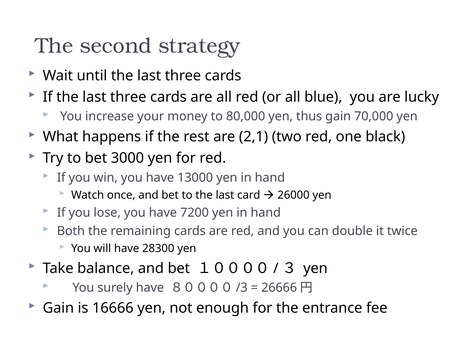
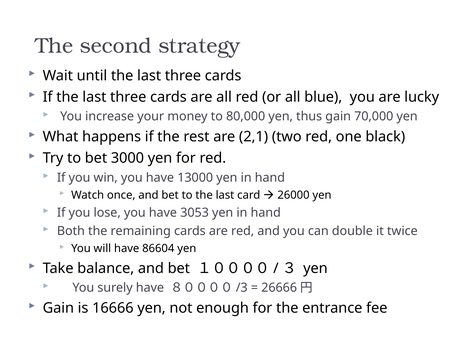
7200: 7200 -> 3053 (195, 212)
28300: 28300 -> 86604 (158, 248)
